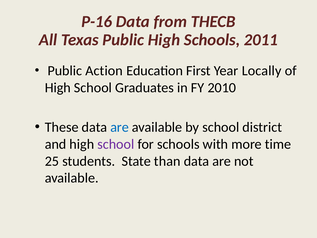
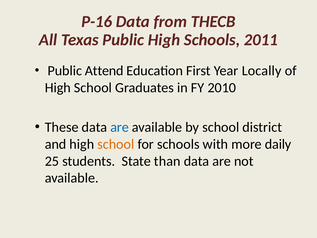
Action: Action -> Attend (104, 71)
school colour: purple -> orange (116, 144)
time: time -> daily (278, 144)
